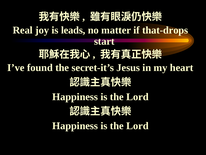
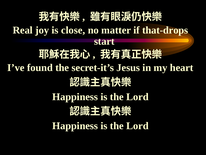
leads: leads -> close (73, 30)
